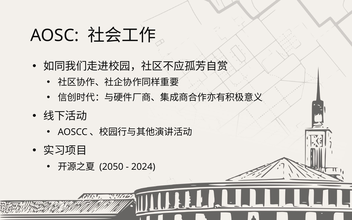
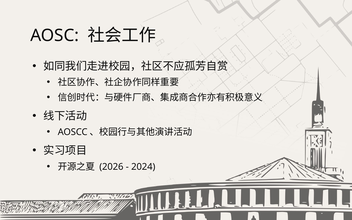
2050: 2050 -> 2026 (111, 167)
